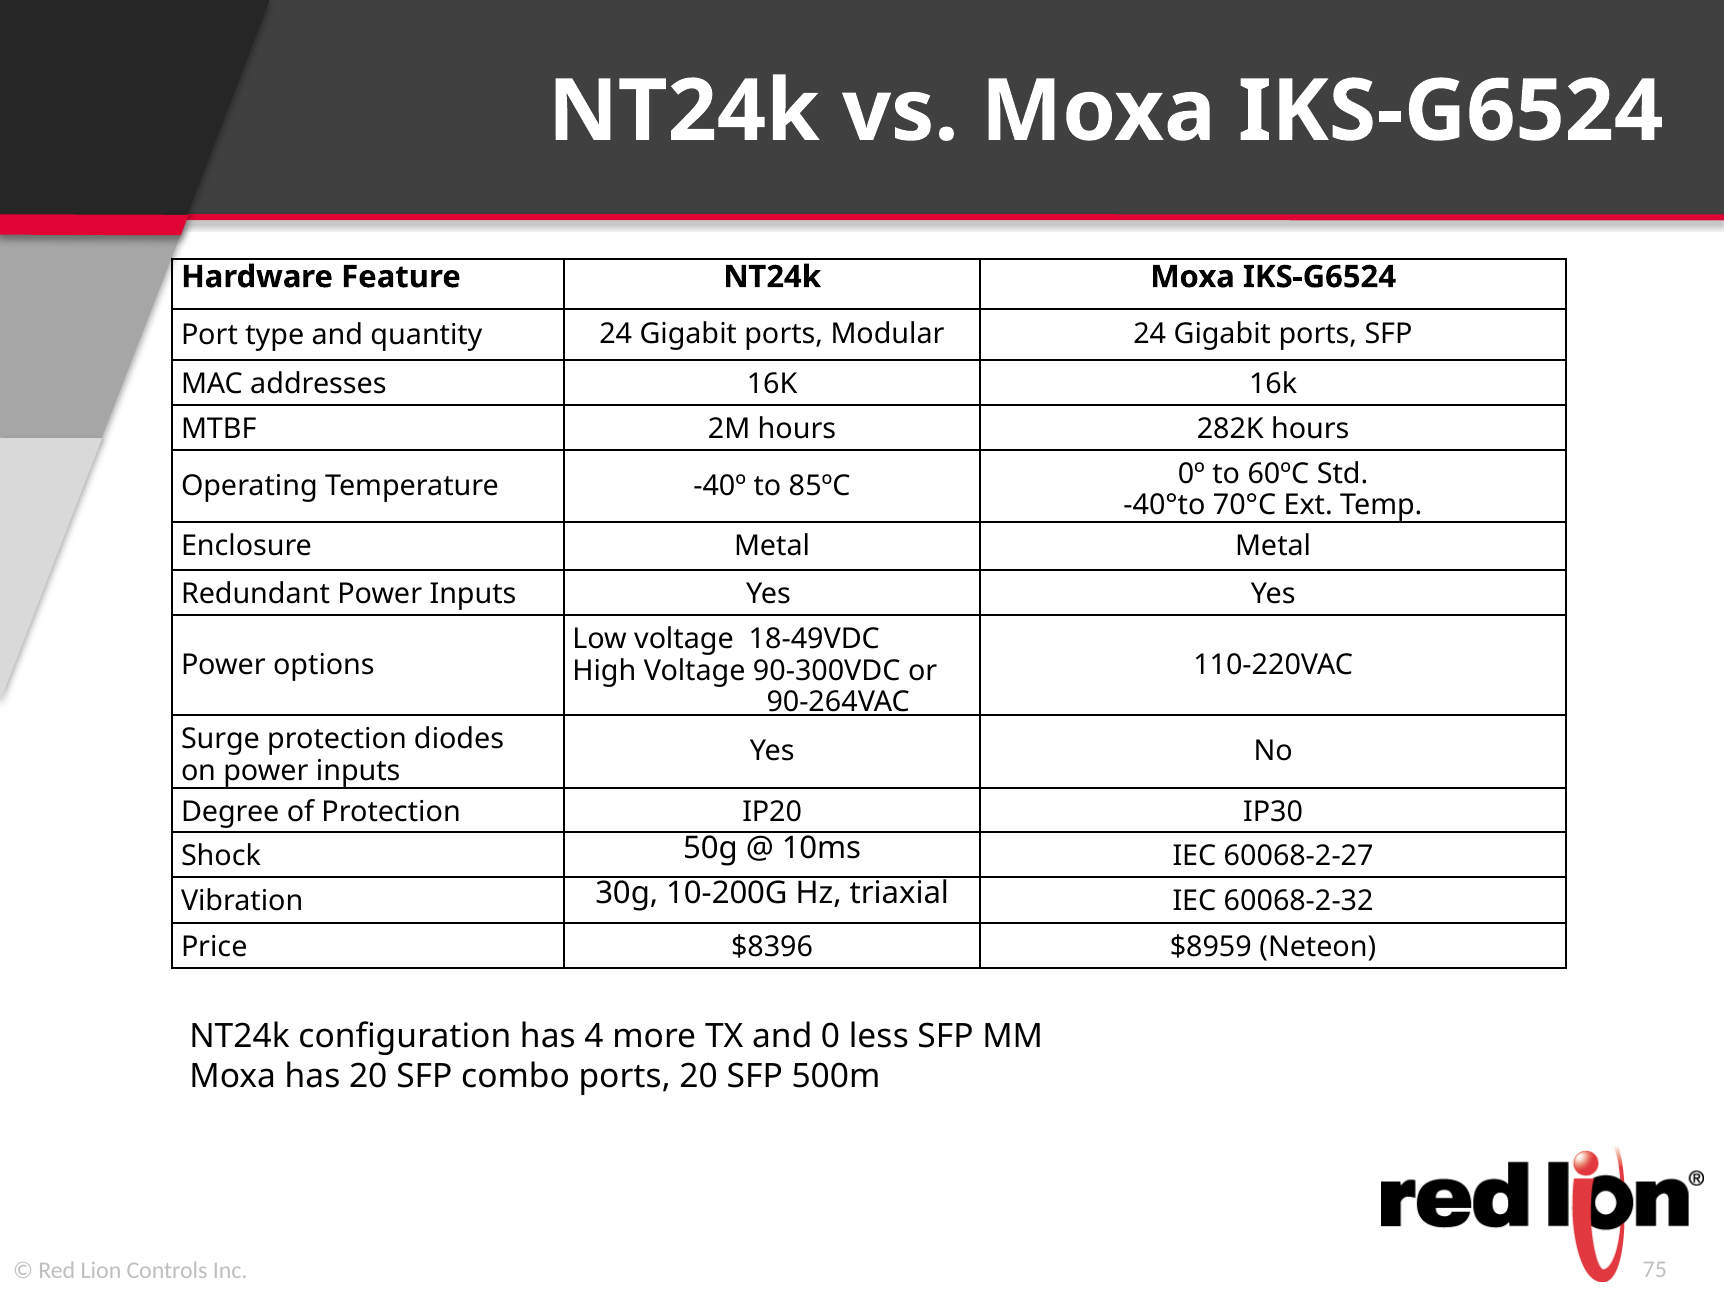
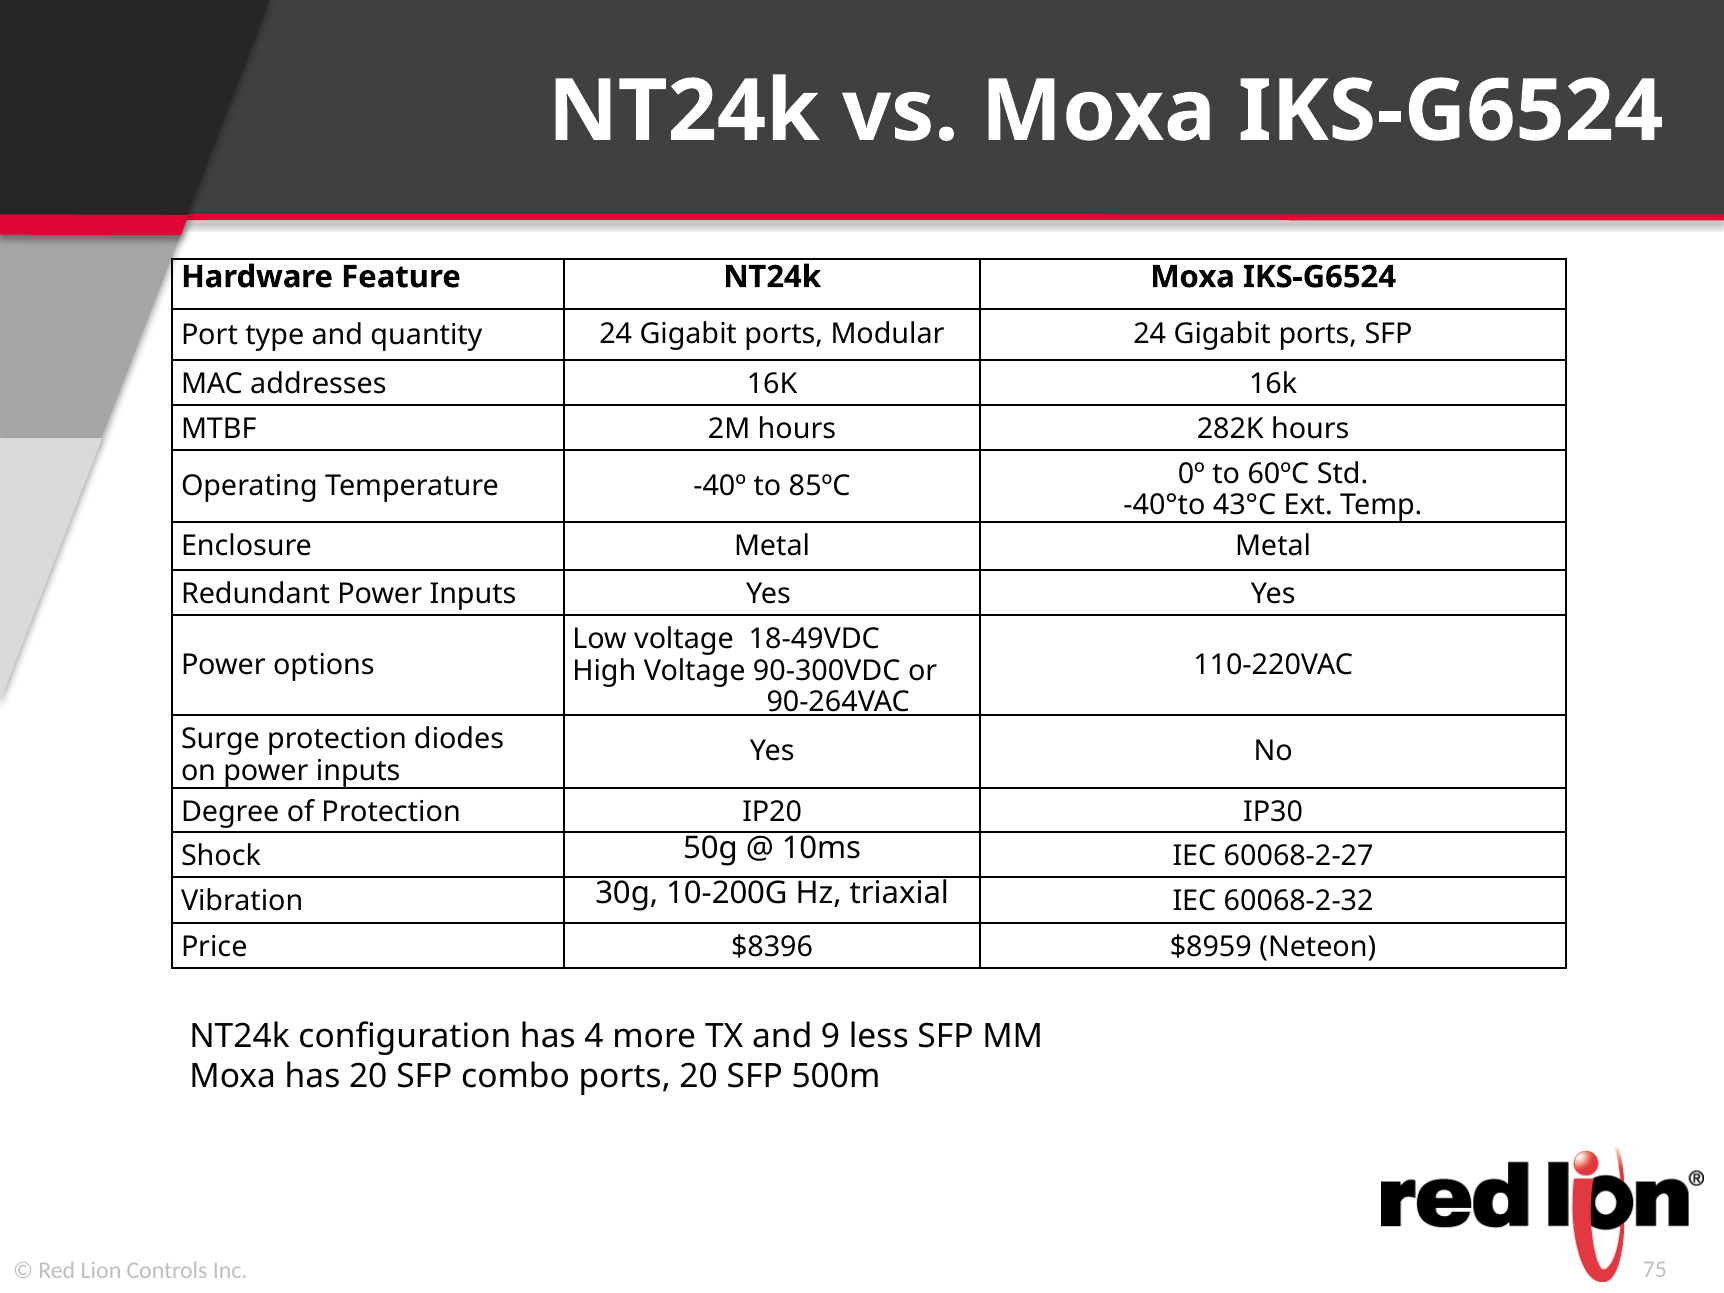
70°C: 70°C -> 43°C (1245, 505)
0: 0 -> 9 (831, 1036)
